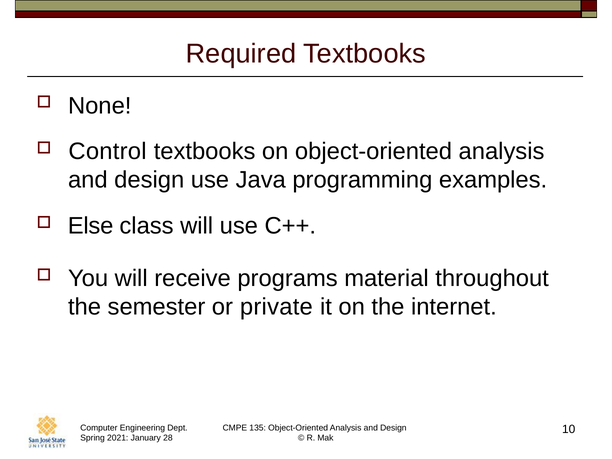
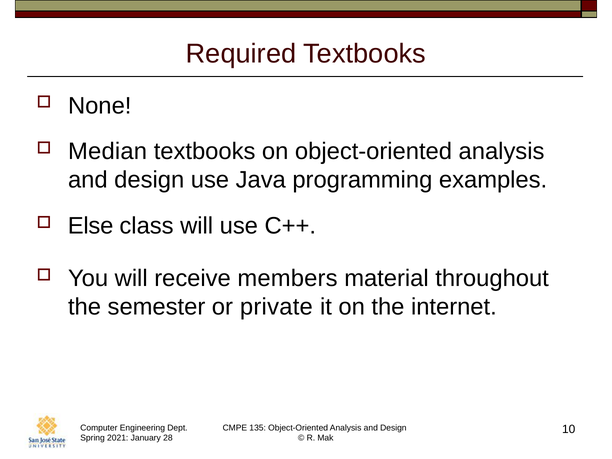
Control: Control -> Median (108, 151)
programs: programs -> members (287, 278)
